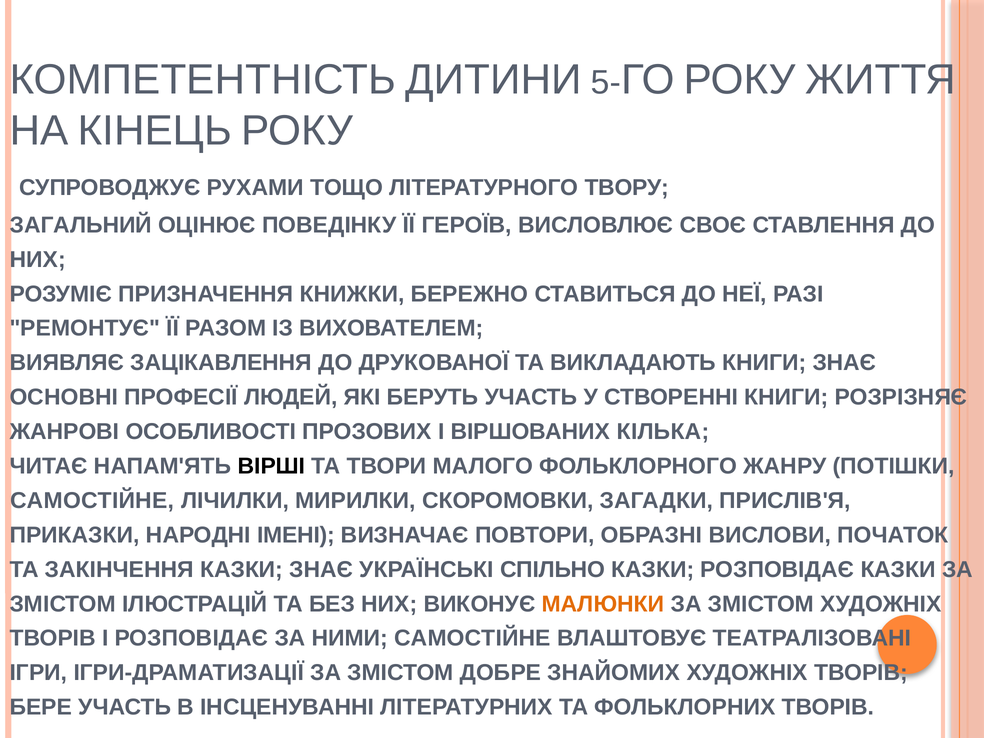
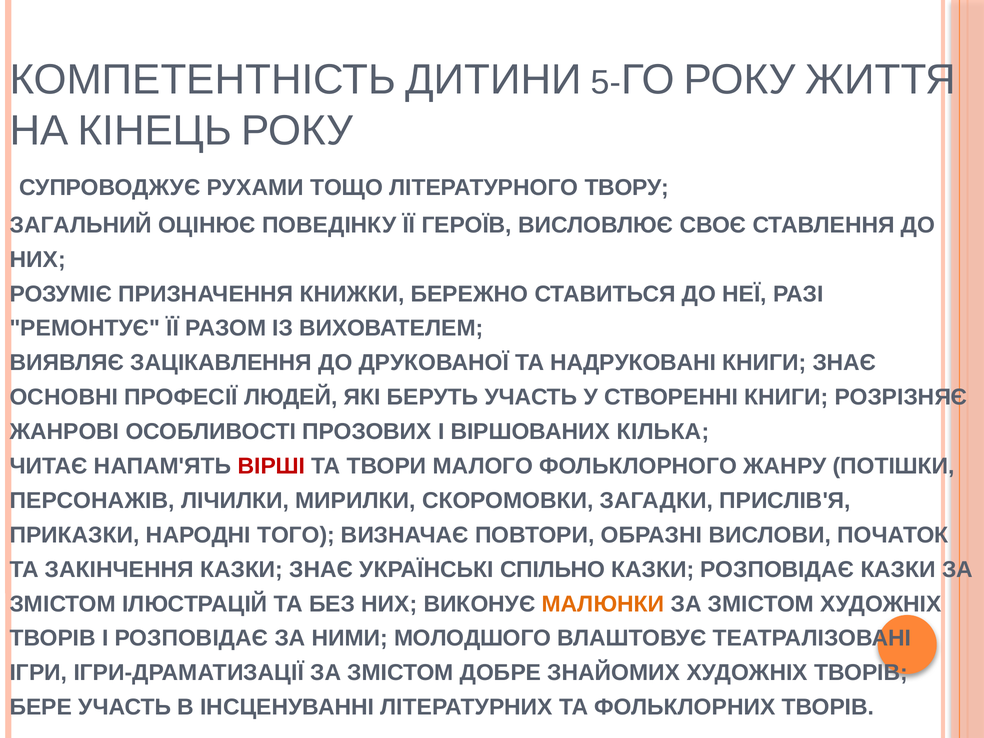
ВИКЛАДАЮТЬ: ВИКЛАДАЮТЬ -> НАДРУКОВАНІ (633, 363)
ВІРШІ colour: black -> red (271, 466)
САМОСТІЙНЕ: САМОСТІЙНЕ -> ПЕРСОНАЖІВ (92, 501)
ІМЕНІ: ІМЕНІ -> ТОГО (296, 535)
НИМИ САМОСТІЙНЕ: САМОСТІЙНЕ -> МОЛОДШОГО (473, 638)
